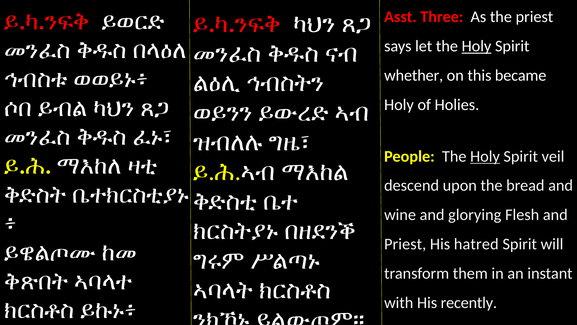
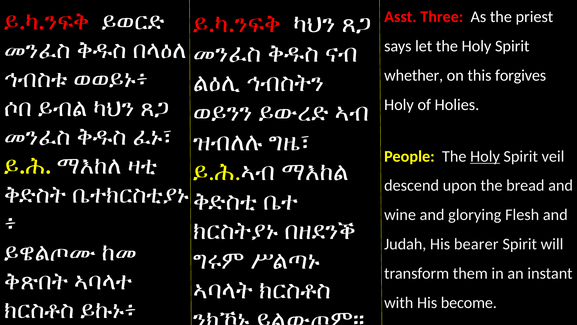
Holy underline: present -> none (476, 46)
became: became -> forgives (521, 75)
Priest: Priest -> Judah (405, 244)
hatred: hatred -> bearer (476, 244)
recently: recently -> become (469, 302)
